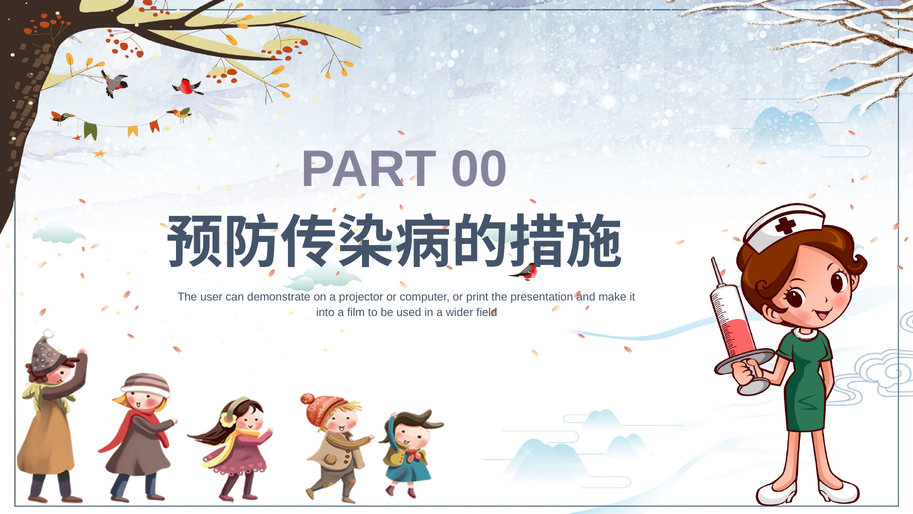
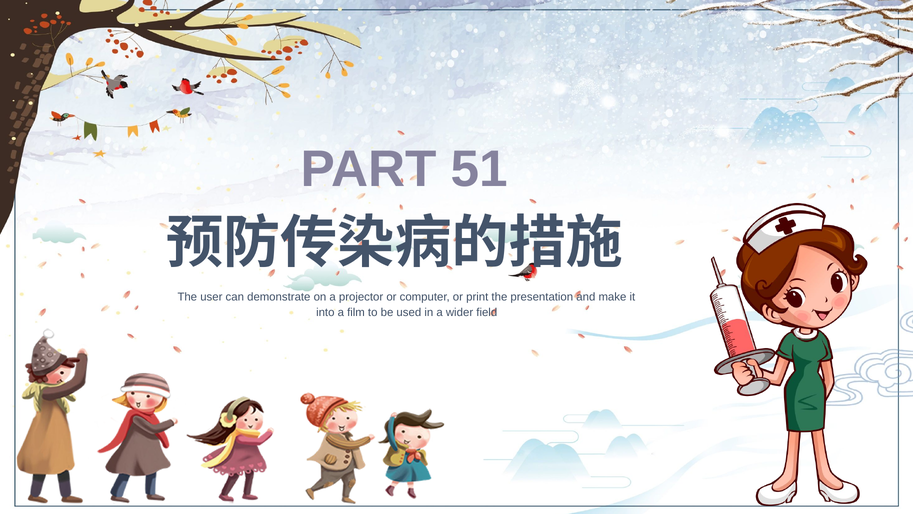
00: 00 -> 51 (479, 169)
